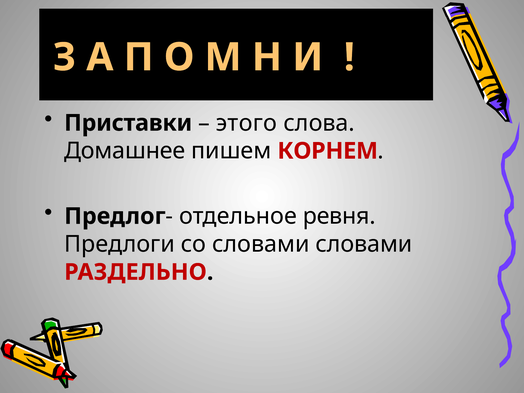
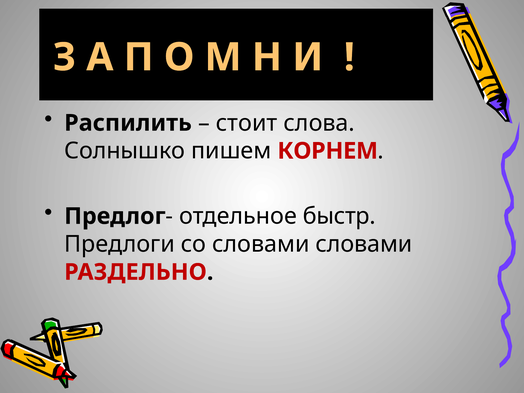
Приставки: Приставки -> Распилить (128, 123)
этого: этого -> стоит (247, 123)
Домашнее: Домашнее -> Солнышко (125, 151)
ревня: ревня -> быстр (339, 216)
